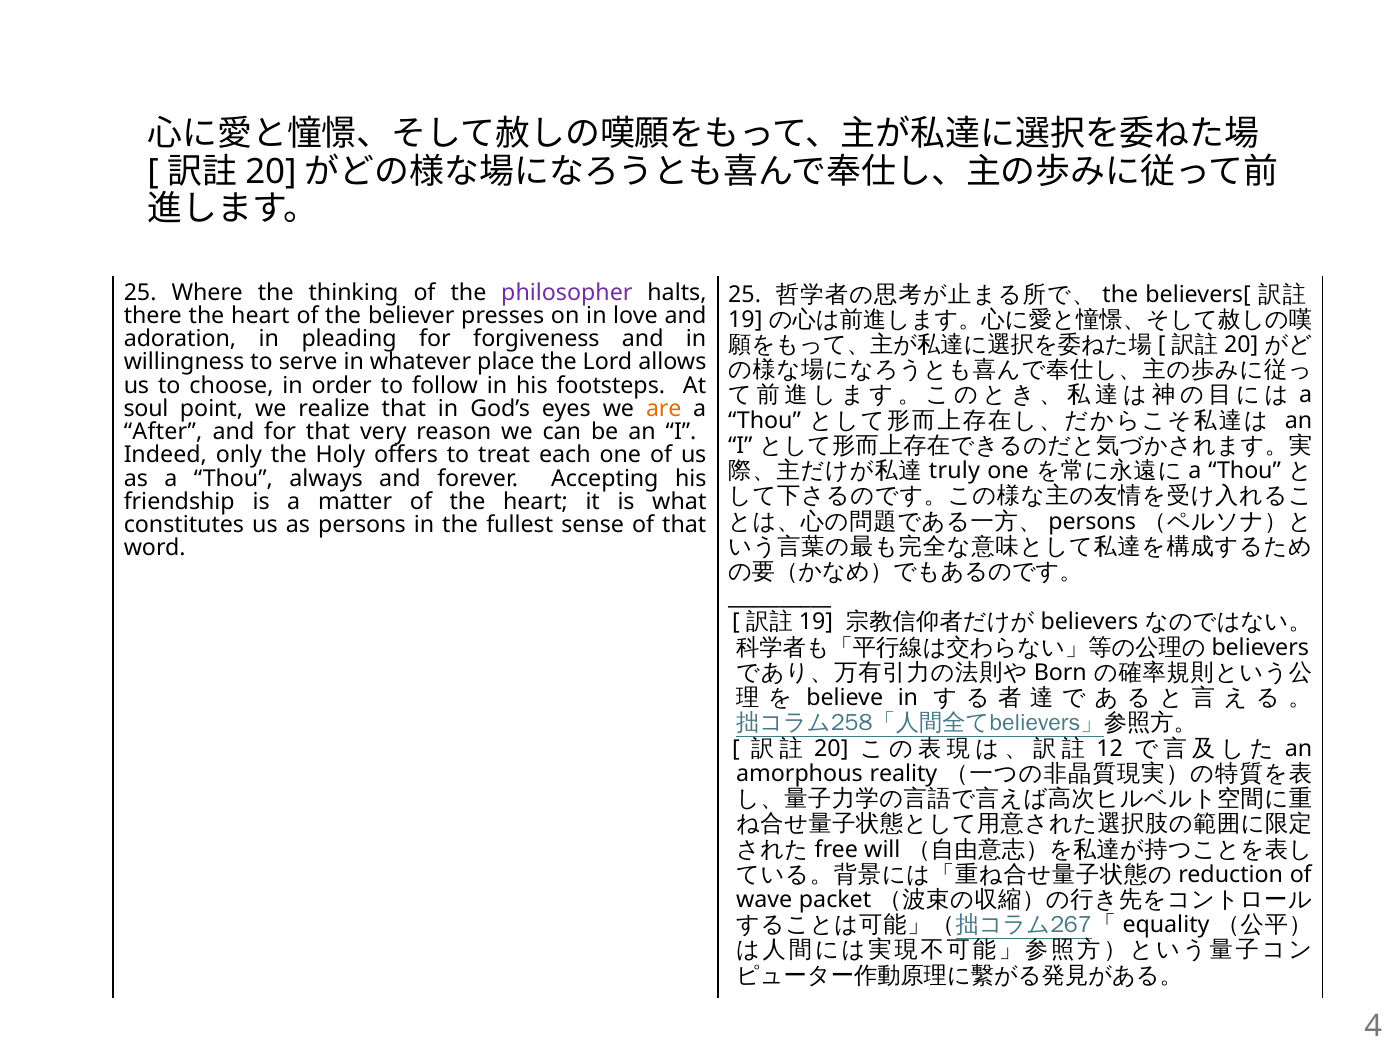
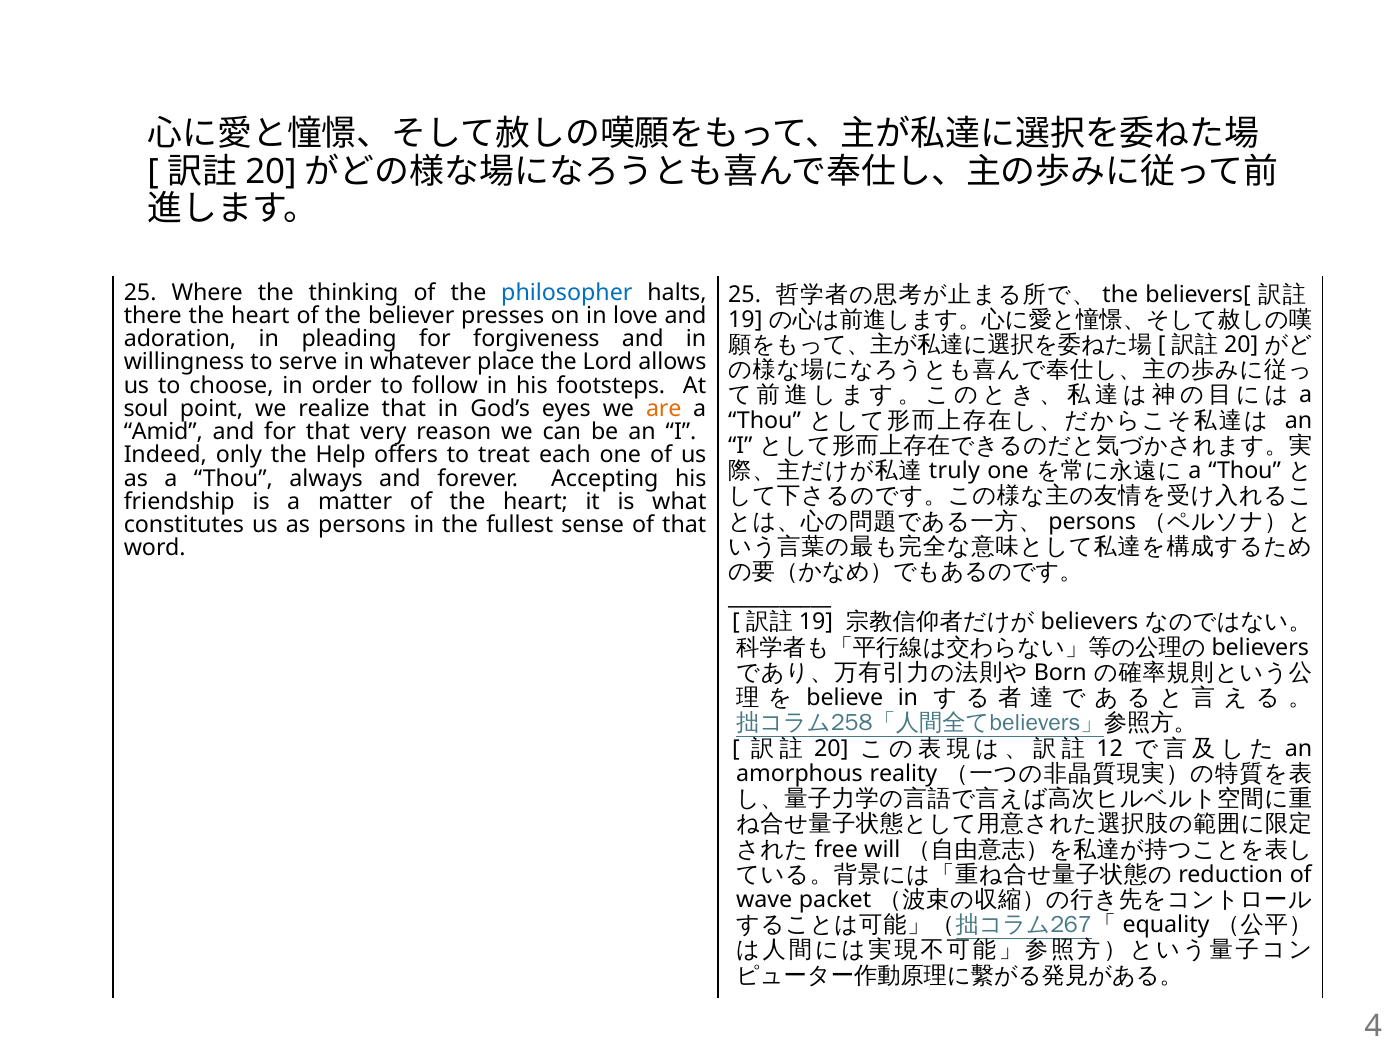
philosopher colour: purple -> blue (567, 293)
After: After -> Amid (163, 432)
Holy: Holy -> Help (341, 455)
